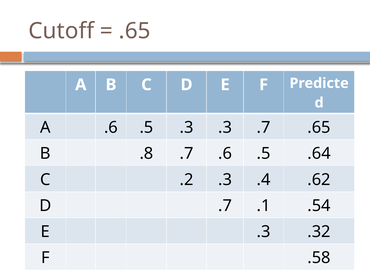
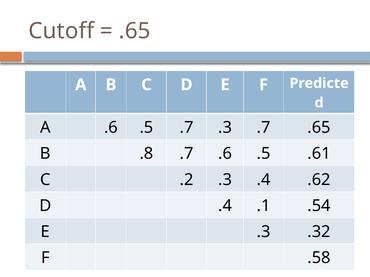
.5 .3: .3 -> .7 (187, 128)
.64: .64 -> .61 (319, 154)
D .7: .7 -> .4 (225, 206)
